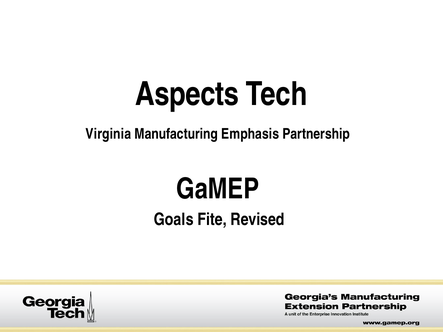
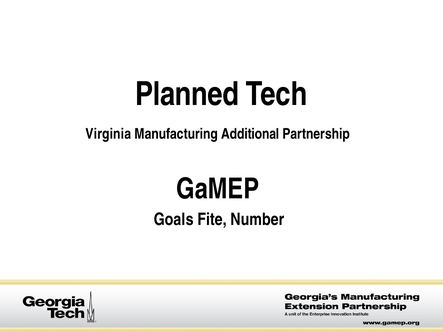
Aspects: Aspects -> Planned (187, 94)
Emphasis: Emphasis -> Additional (250, 134)
Revised: Revised -> Number (257, 220)
